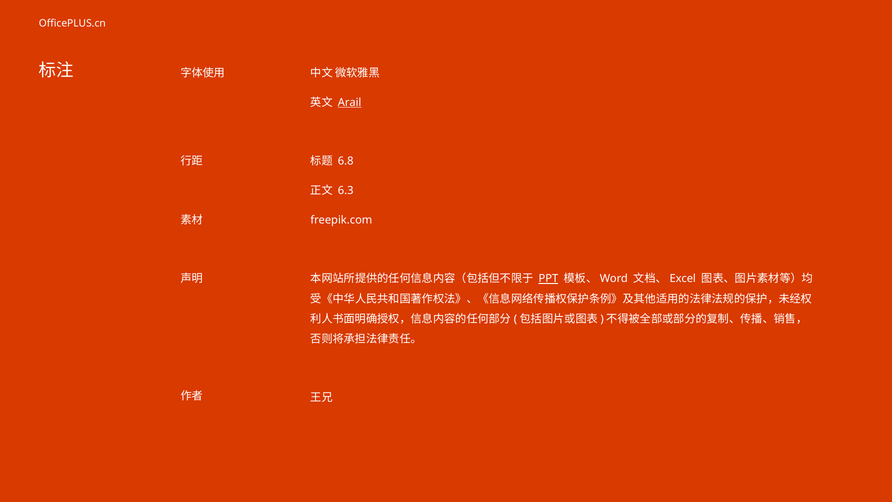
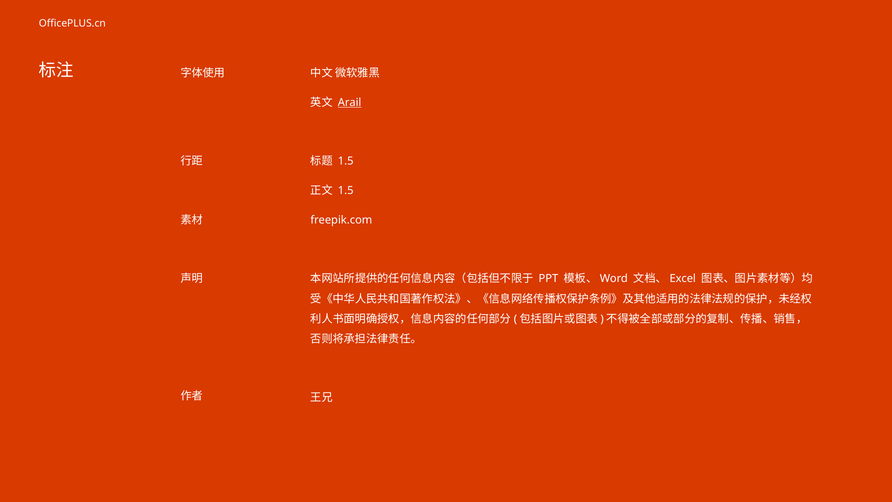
6.8: 6.8 -> 1.5 (346, 161)
6.3: 6.3 -> 1.5 (346, 191)
PPT underline: present -> none (548, 279)
